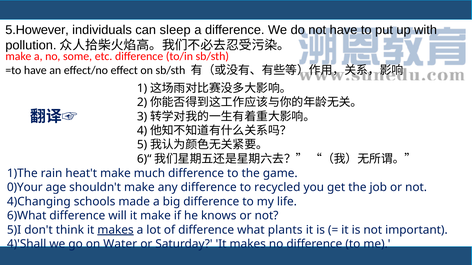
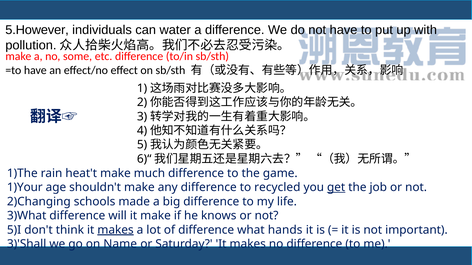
sleep: sleep -> water (175, 30)
0)Your: 0)Your -> 1)Your (25, 188)
get underline: none -> present (336, 188)
4)Changing: 4)Changing -> 2)Changing (39, 202)
6)What: 6)What -> 3)What (27, 216)
plants: plants -> hands (285, 230)
4)'Shall: 4)'Shall -> 3)'Shall (27, 244)
Water: Water -> Name (120, 244)
